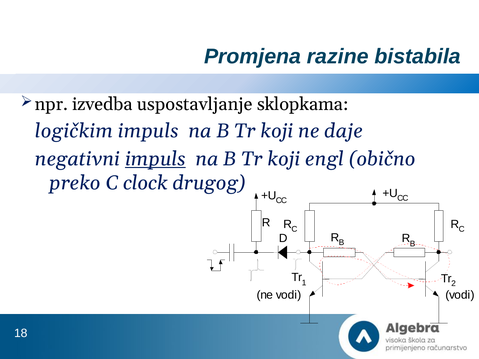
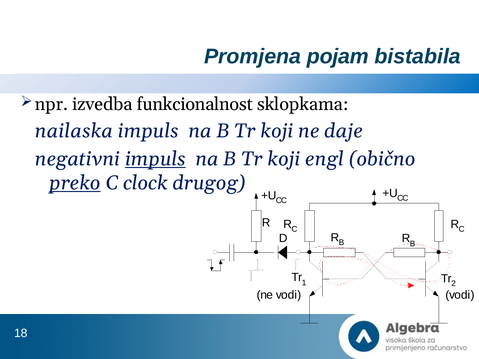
razine: razine -> pojam (338, 57)
uspostavljanje: uspostavljanje -> funkcionalnost (195, 104)
logičkim: logičkim -> nailaska (74, 131)
preko underline: none -> present (75, 183)
